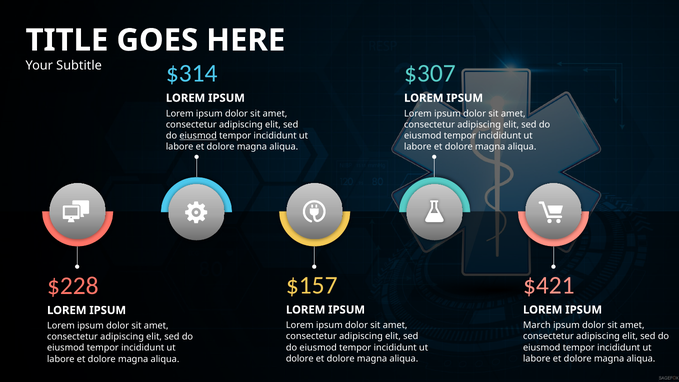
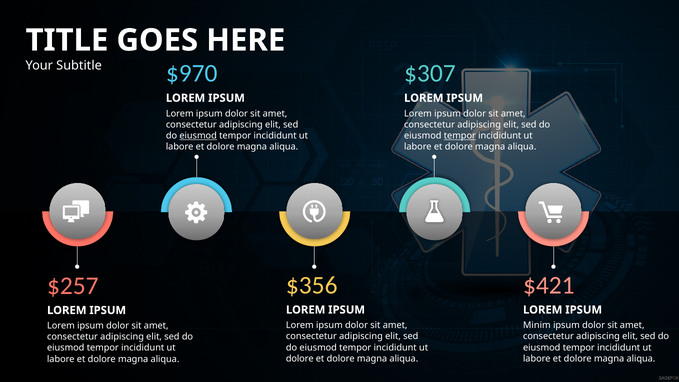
$314: $314 -> $970 (192, 74)
tempor underline: none -> present (460, 136)
$157: $157 -> $356 (312, 285)
$228: $228 -> $257 (73, 286)
March: March -> Minim (537, 325)
